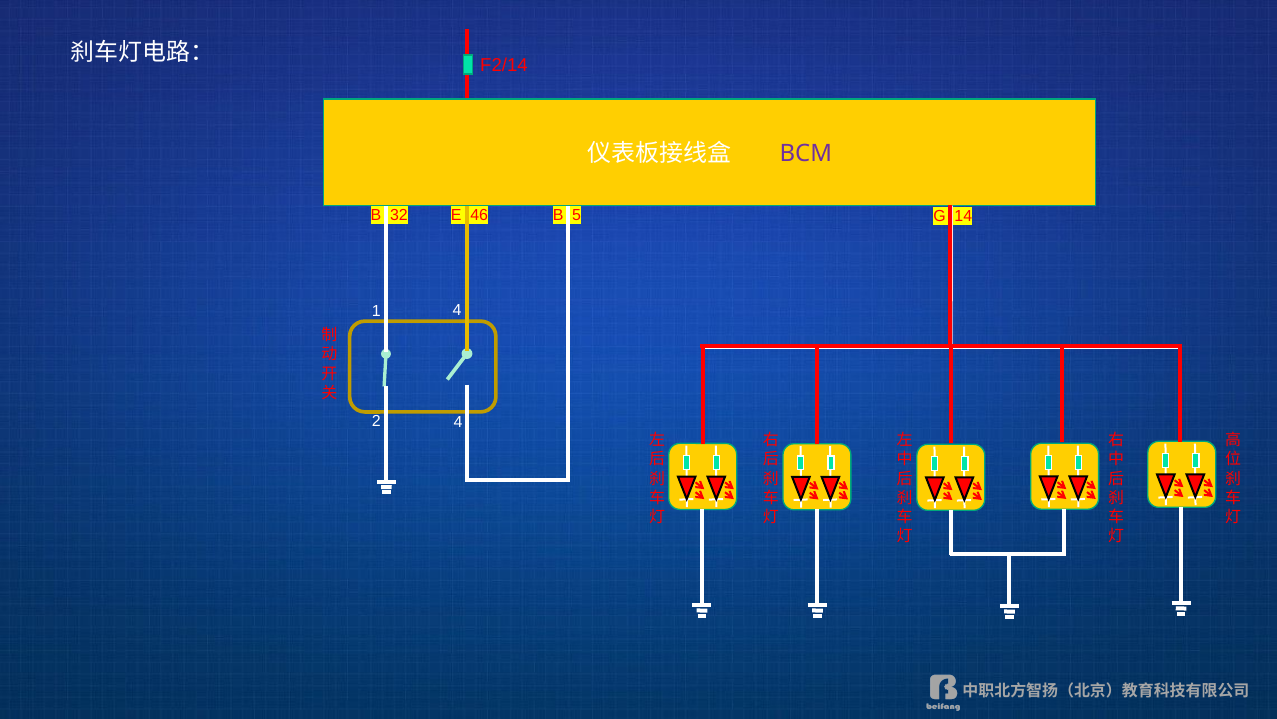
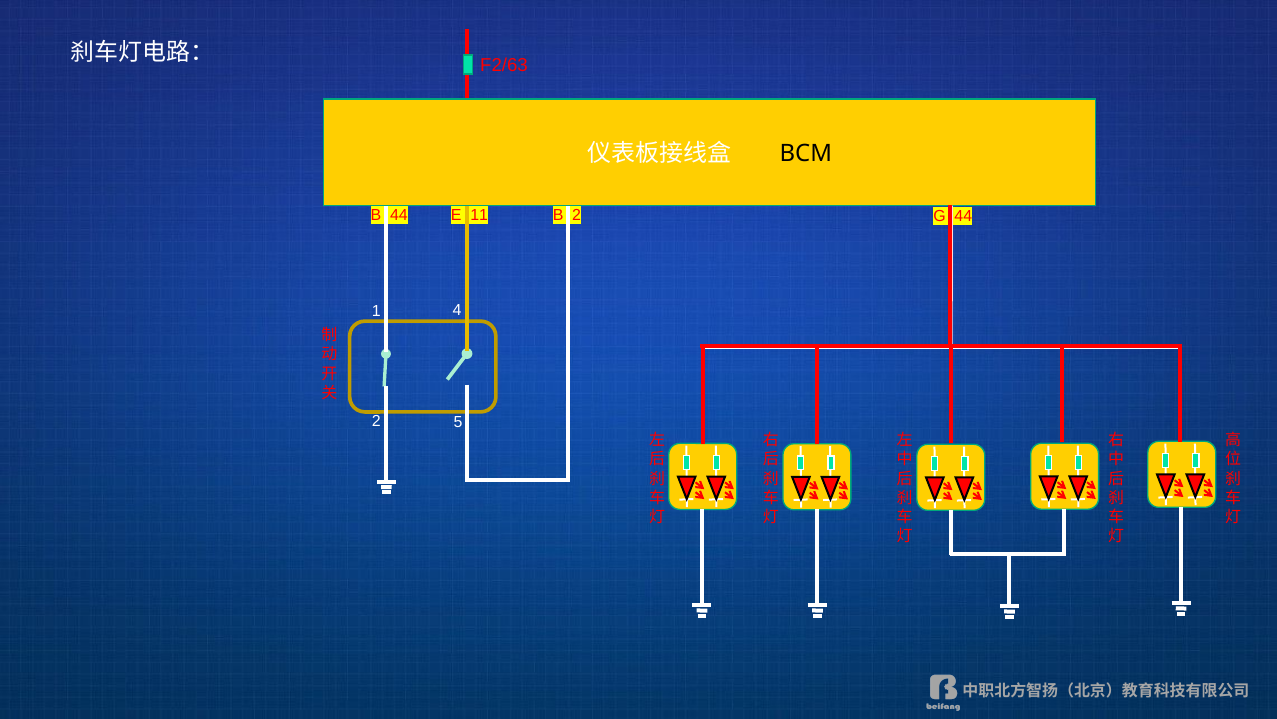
F2/14: F2/14 -> F2/63 (504, 65)
BCM colour: purple -> black (806, 154)
B 32: 32 -> 44 (399, 215)
46: 46 -> 11 (479, 215)
B 5: 5 -> 2 (577, 215)
G 14: 14 -> 44 (963, 216)
2 4: 4 -> 5 (458, 422)
